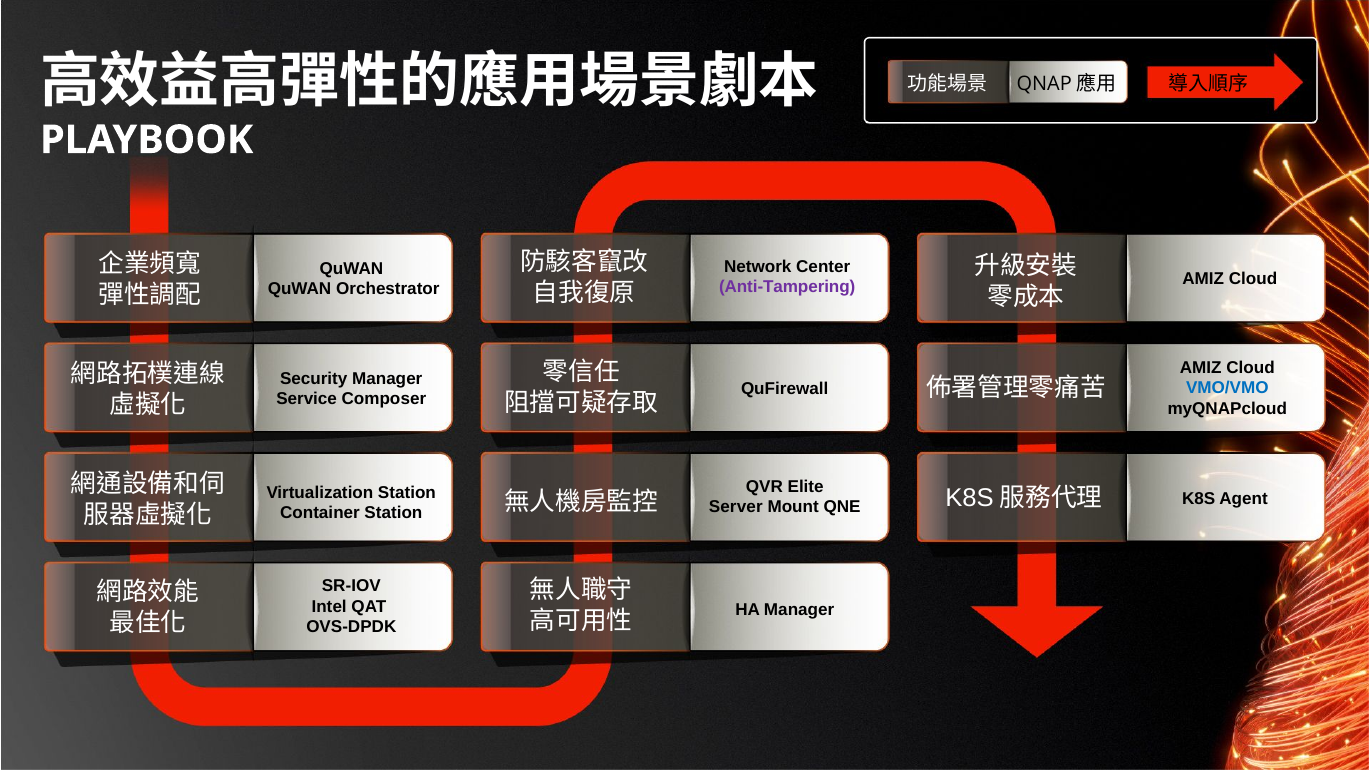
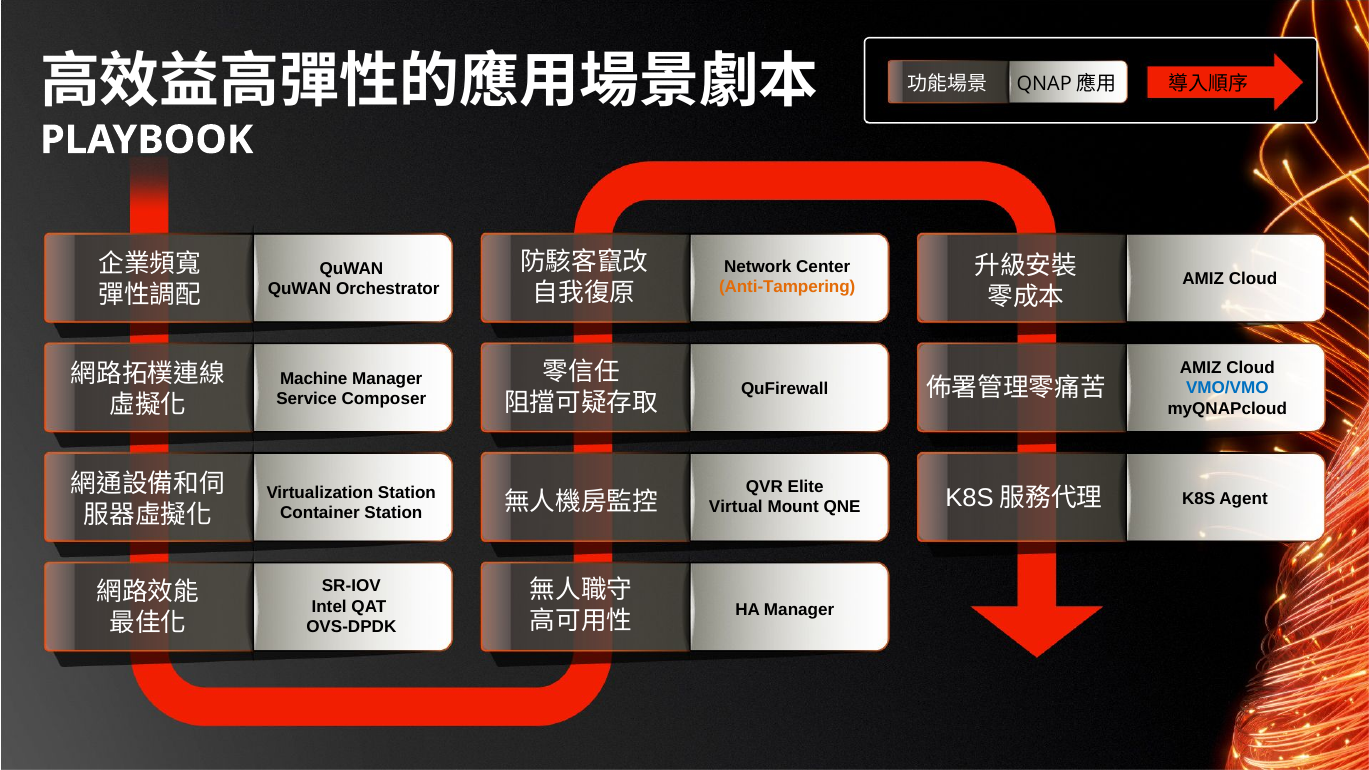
Anti-Tampering colour: purple -> orange (787, 287)
Security: Security -> Machine (314, 379)
Server: Server -> Virtual (736, 507)
